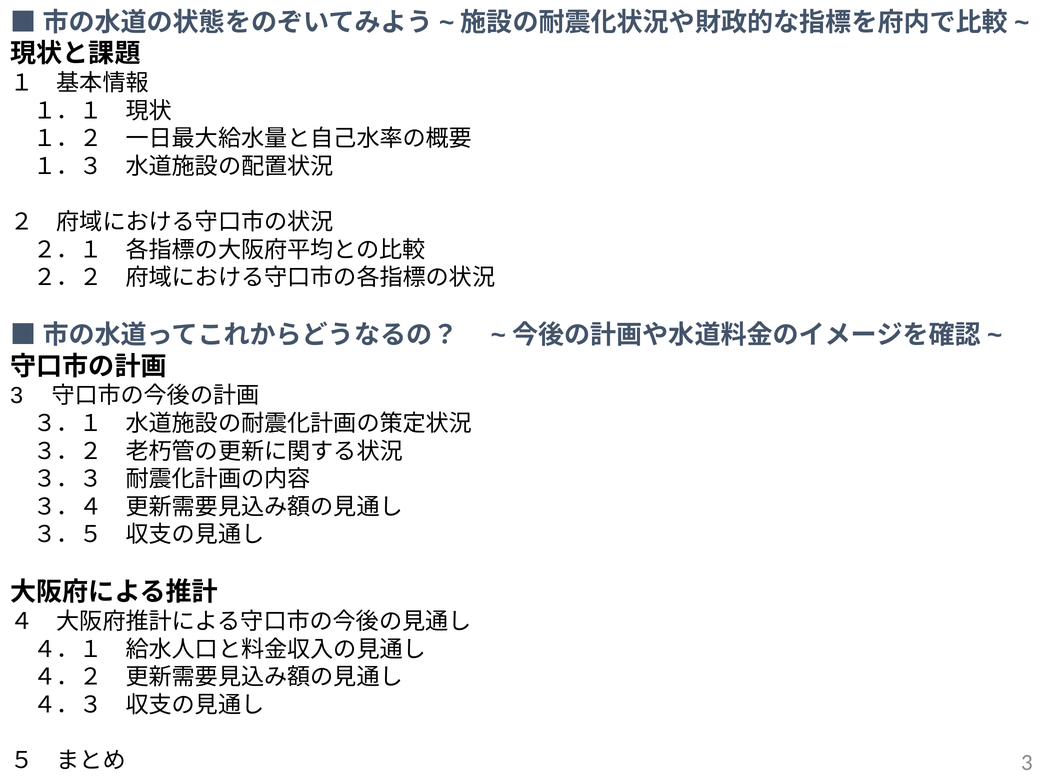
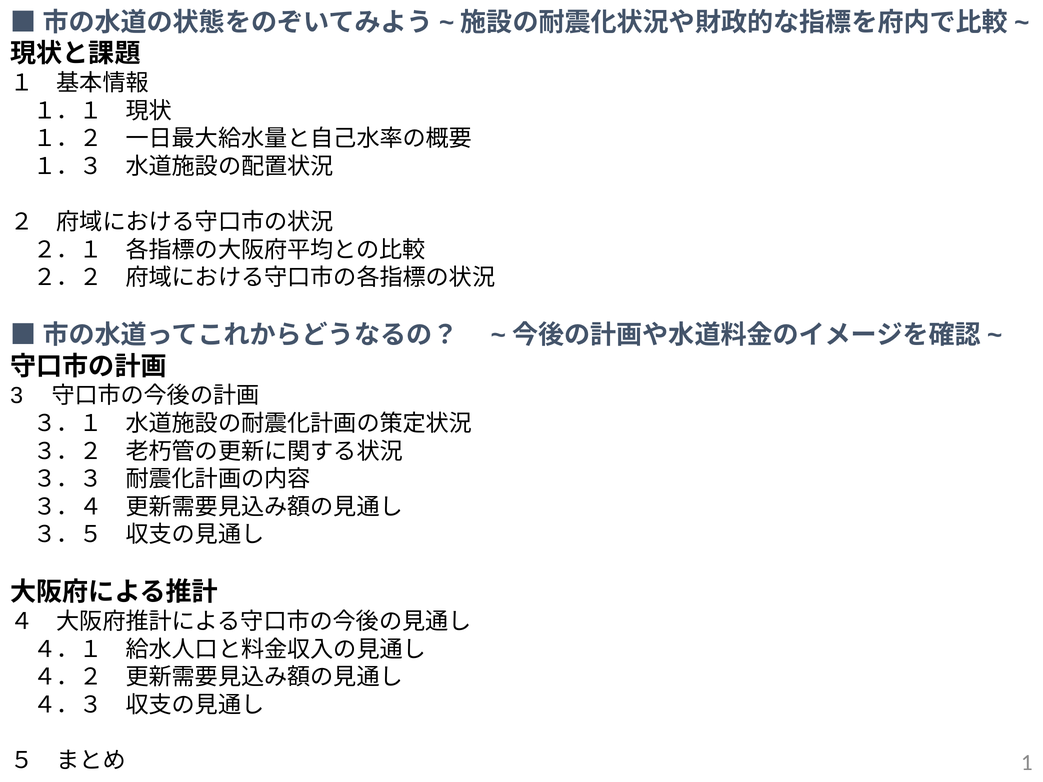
3: 3 -> 1 (1027, 763)
